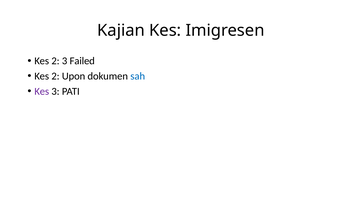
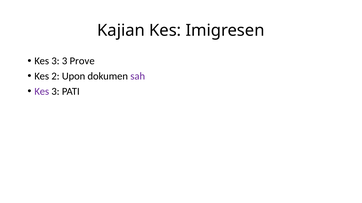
2: 2 -> 3 (55, 61)
Failed: Failed -> Prove (82, 61)
sah colour: blue -> purple (138, 76)
